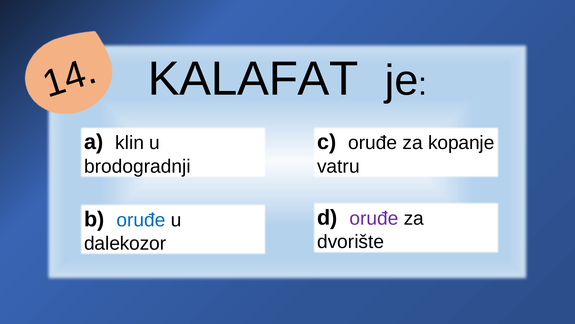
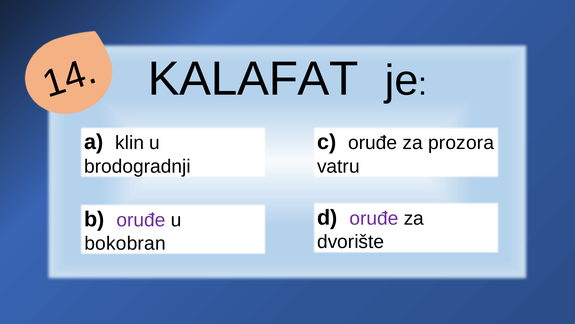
kopanje: kopanje -> prozora (461, 143)
oruđe colour: blue -> purple (141, 220)
dalekozor: dalekozor -> bokobran (125, 243)
